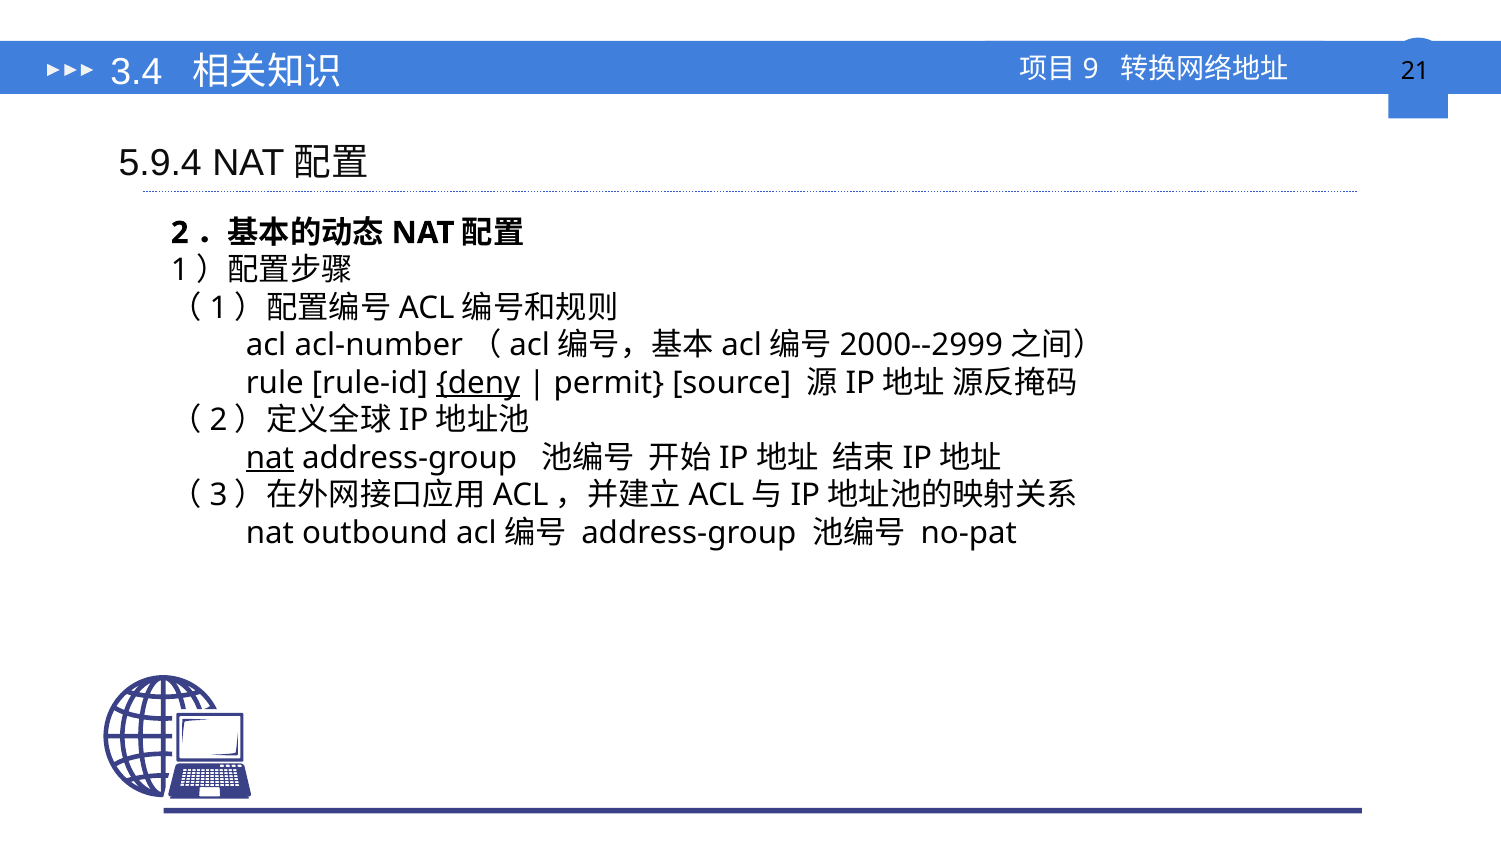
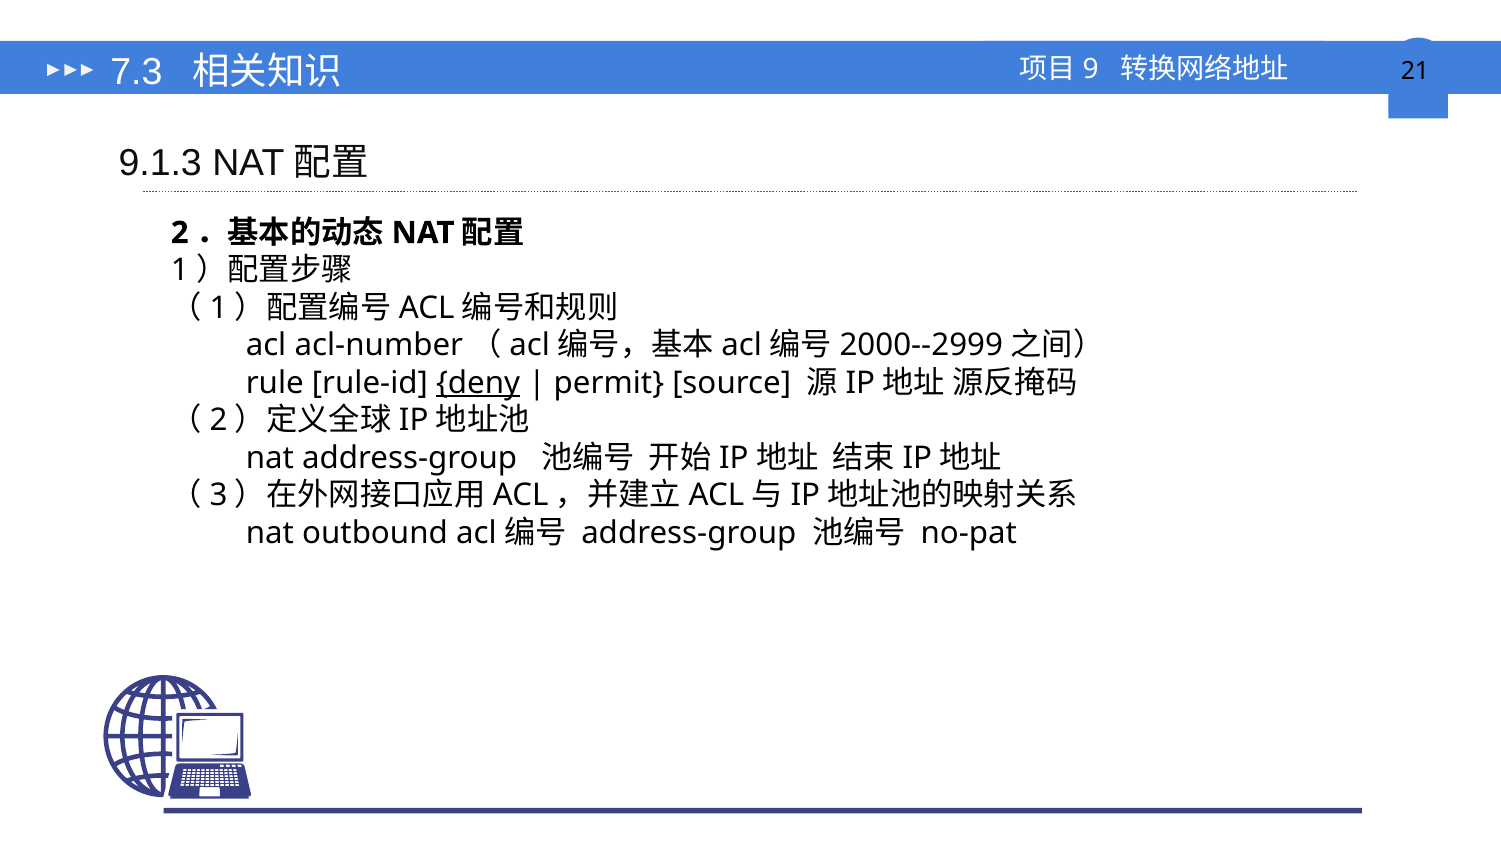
3.4: 3.4 -> 7.3 (136, 72)
5.9.4: 5.9.4 -> 9.1.3 (160, 163)
nat underline: present -> none (270, 458)
